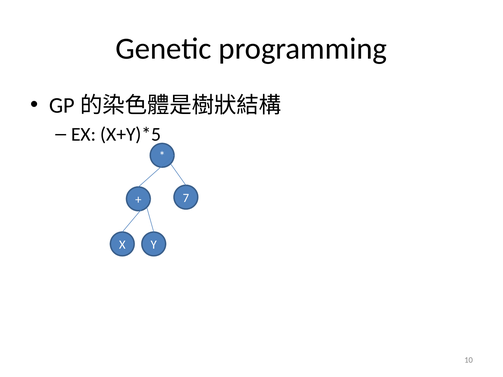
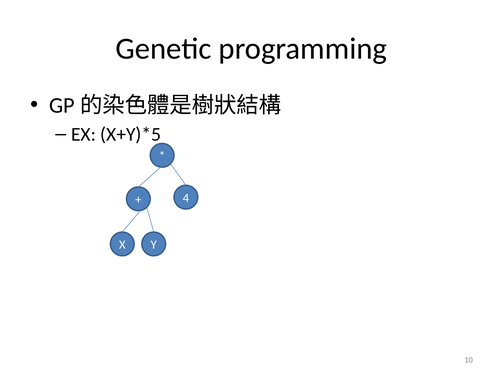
7: 7 -> 4 (186, 198)
